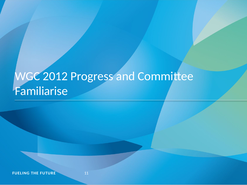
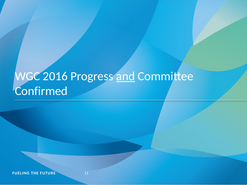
2012: 2012 -> 2016 (55, 76)
and underline: none -> present (126, 76)
Familiarise: Familiarise -> Confirmed (41, 91)
